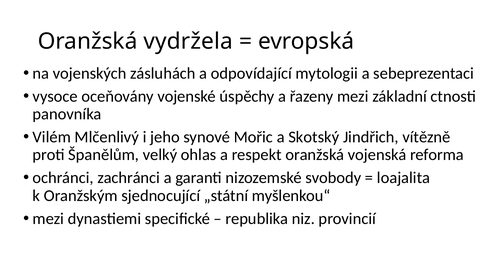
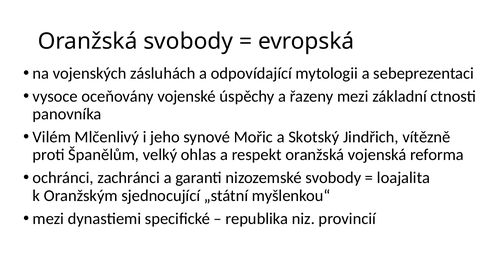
Oranžská vydržela: vydržela -> svobody (188, 42)
